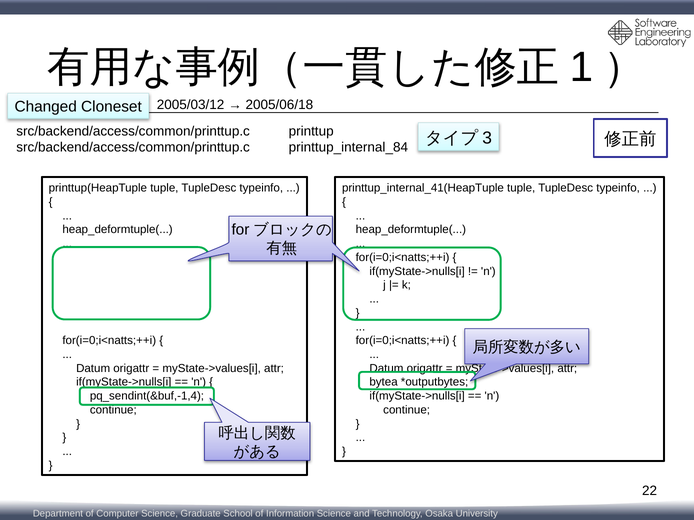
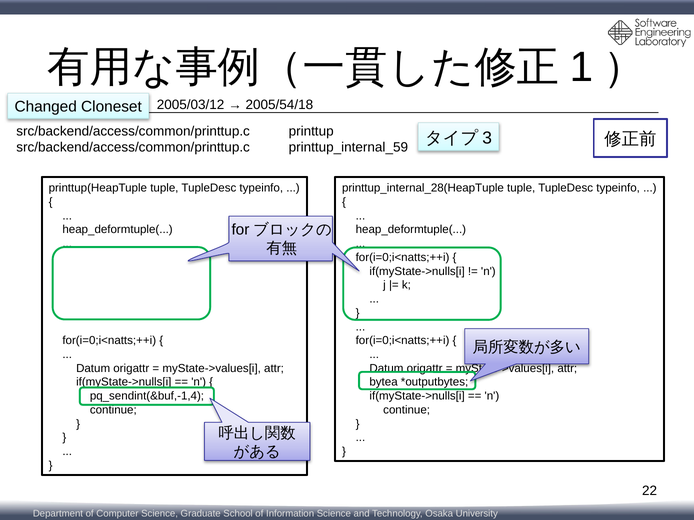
2005/06/18: 2005/06/18 -> 2005/54/18 (279, 105)
printtup_internal_84: printtup_internal_84 -> printtup_internal_59 (348, 148)
printtup_internal_41(HeapTuple: printtup_internal_41(HeapTuple -> printtup_internal_28(HeapTuple (423, 188)
